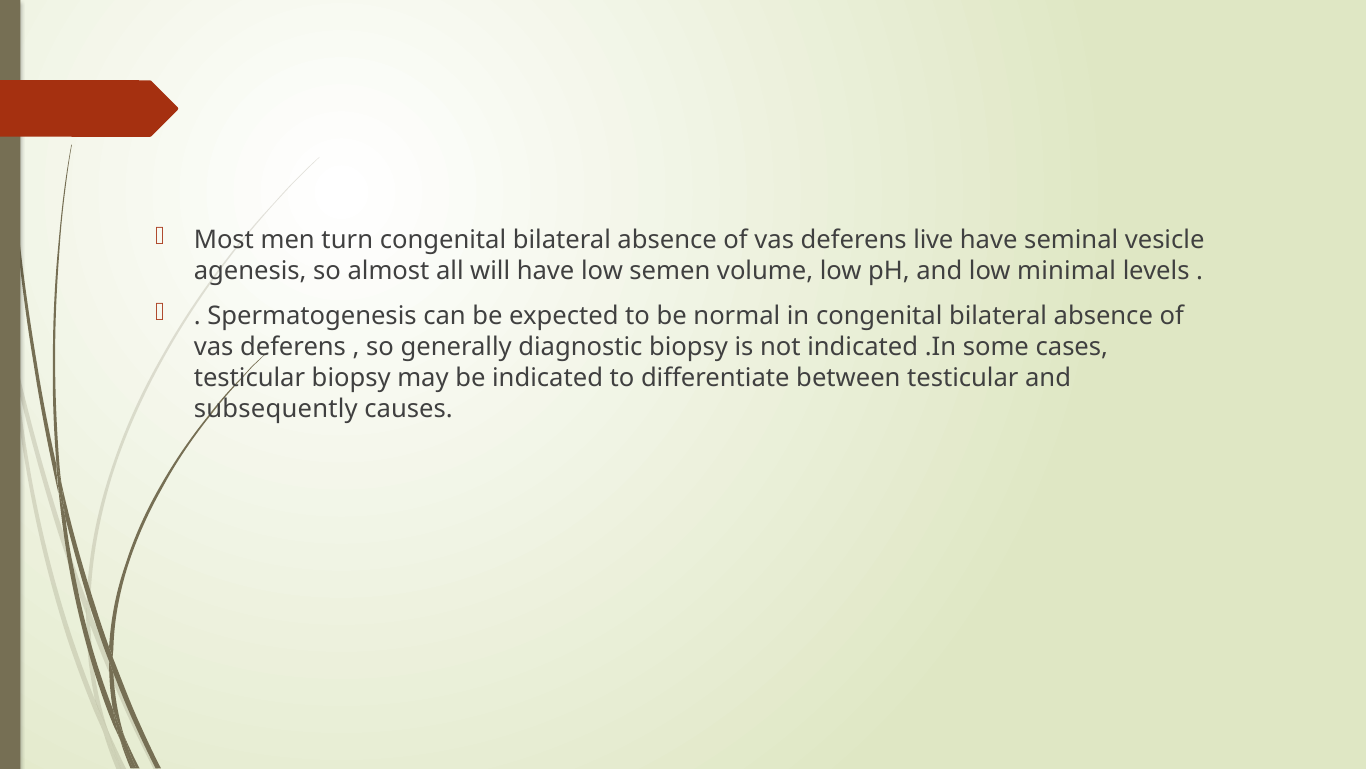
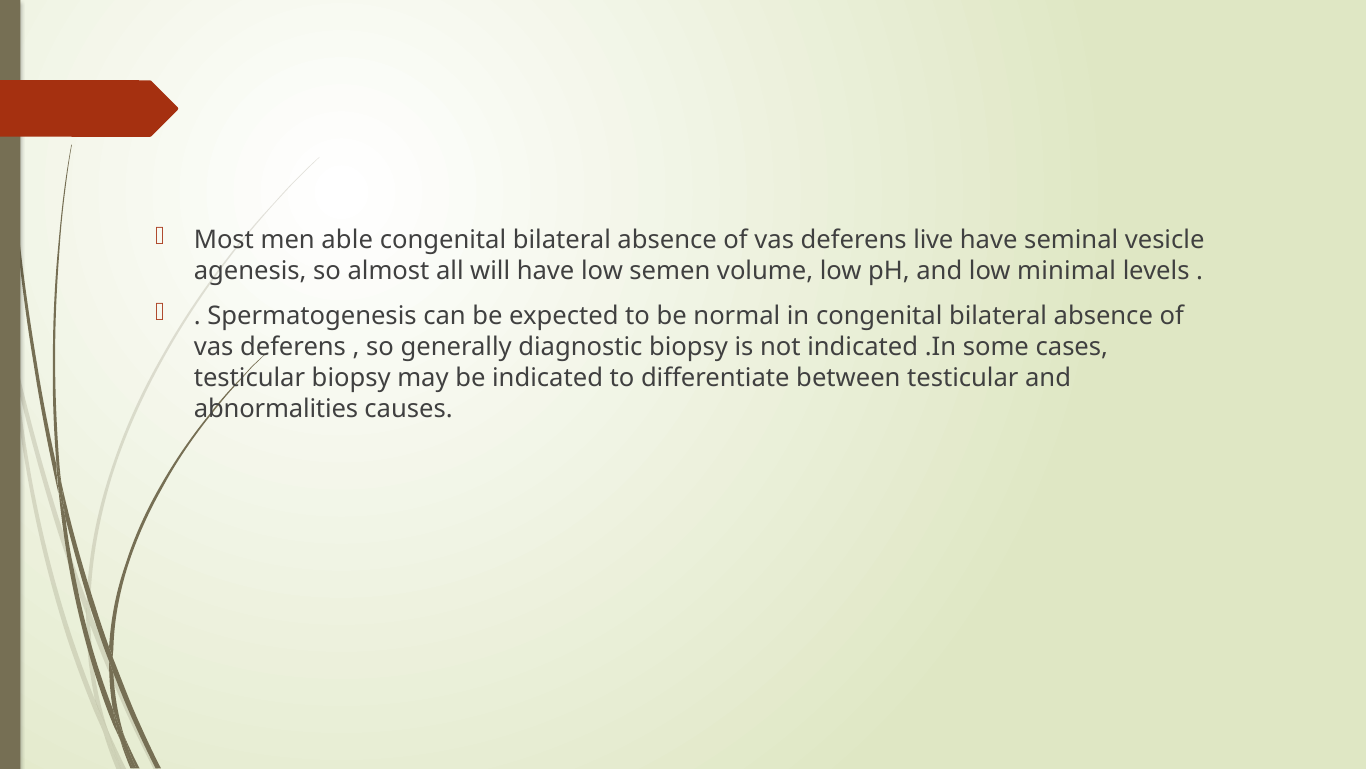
turn: turn -> able (347, 240)
subsequently: subsequently -> abnormalities (276, 408)
